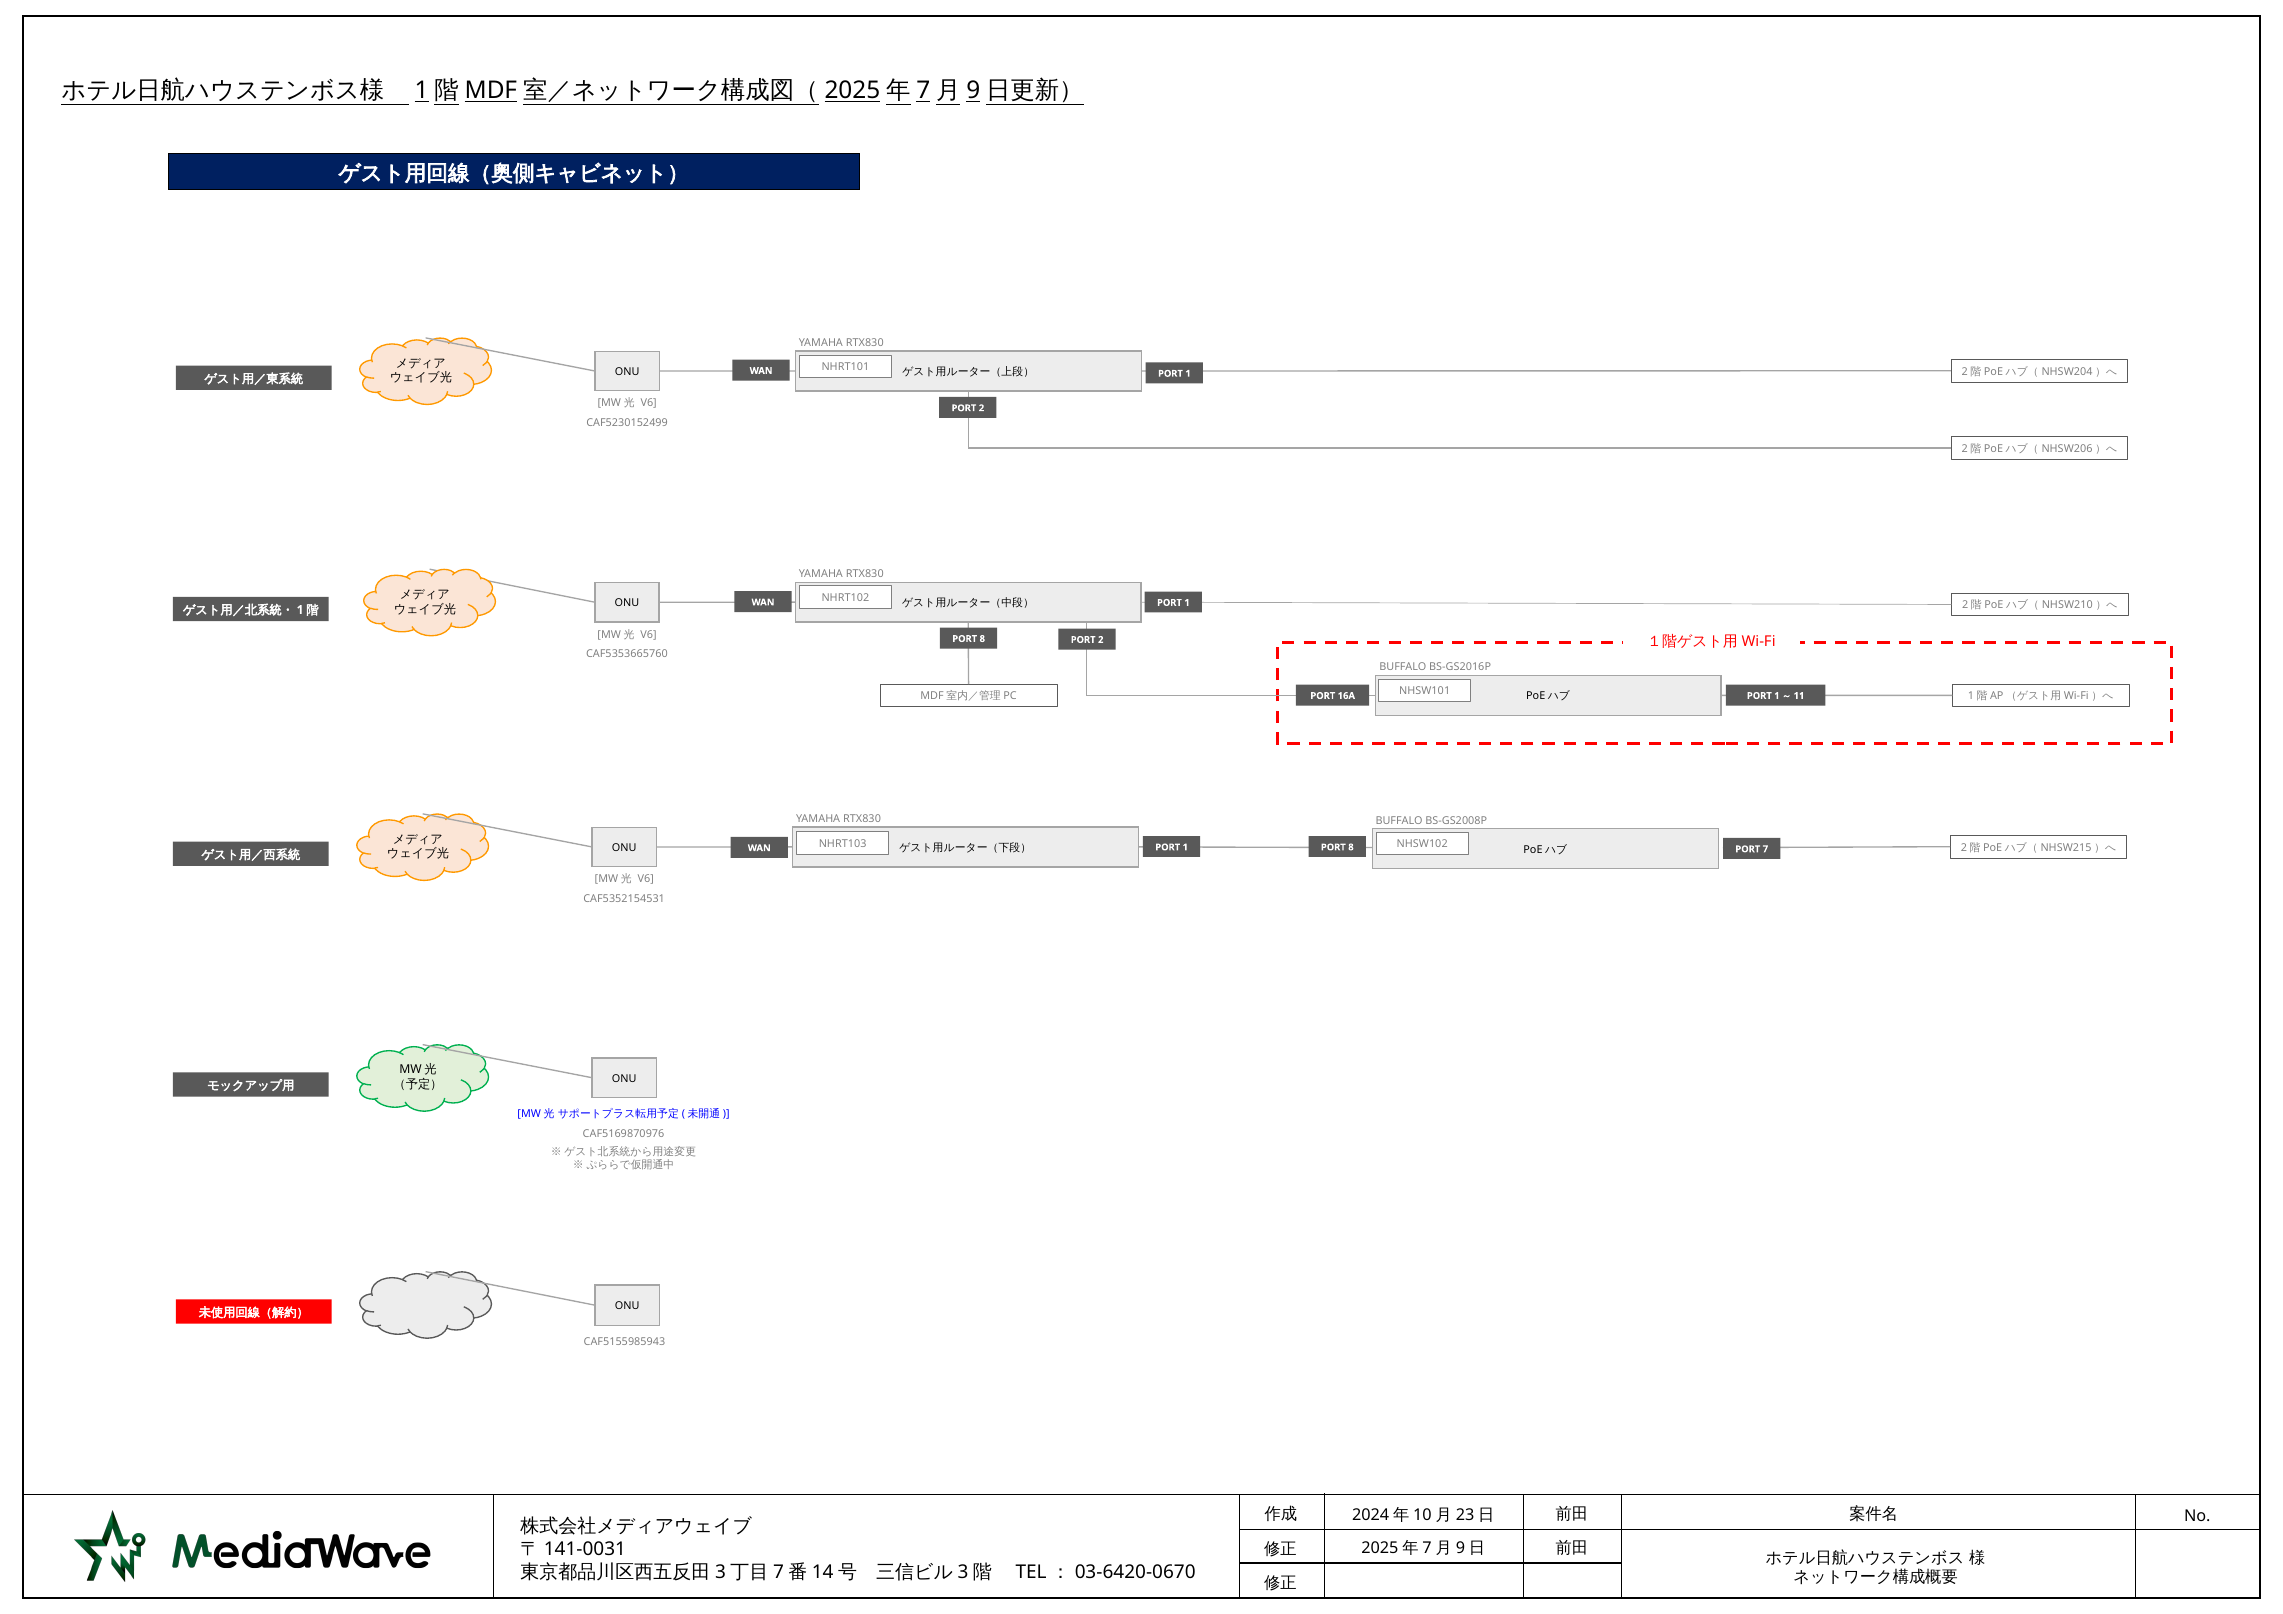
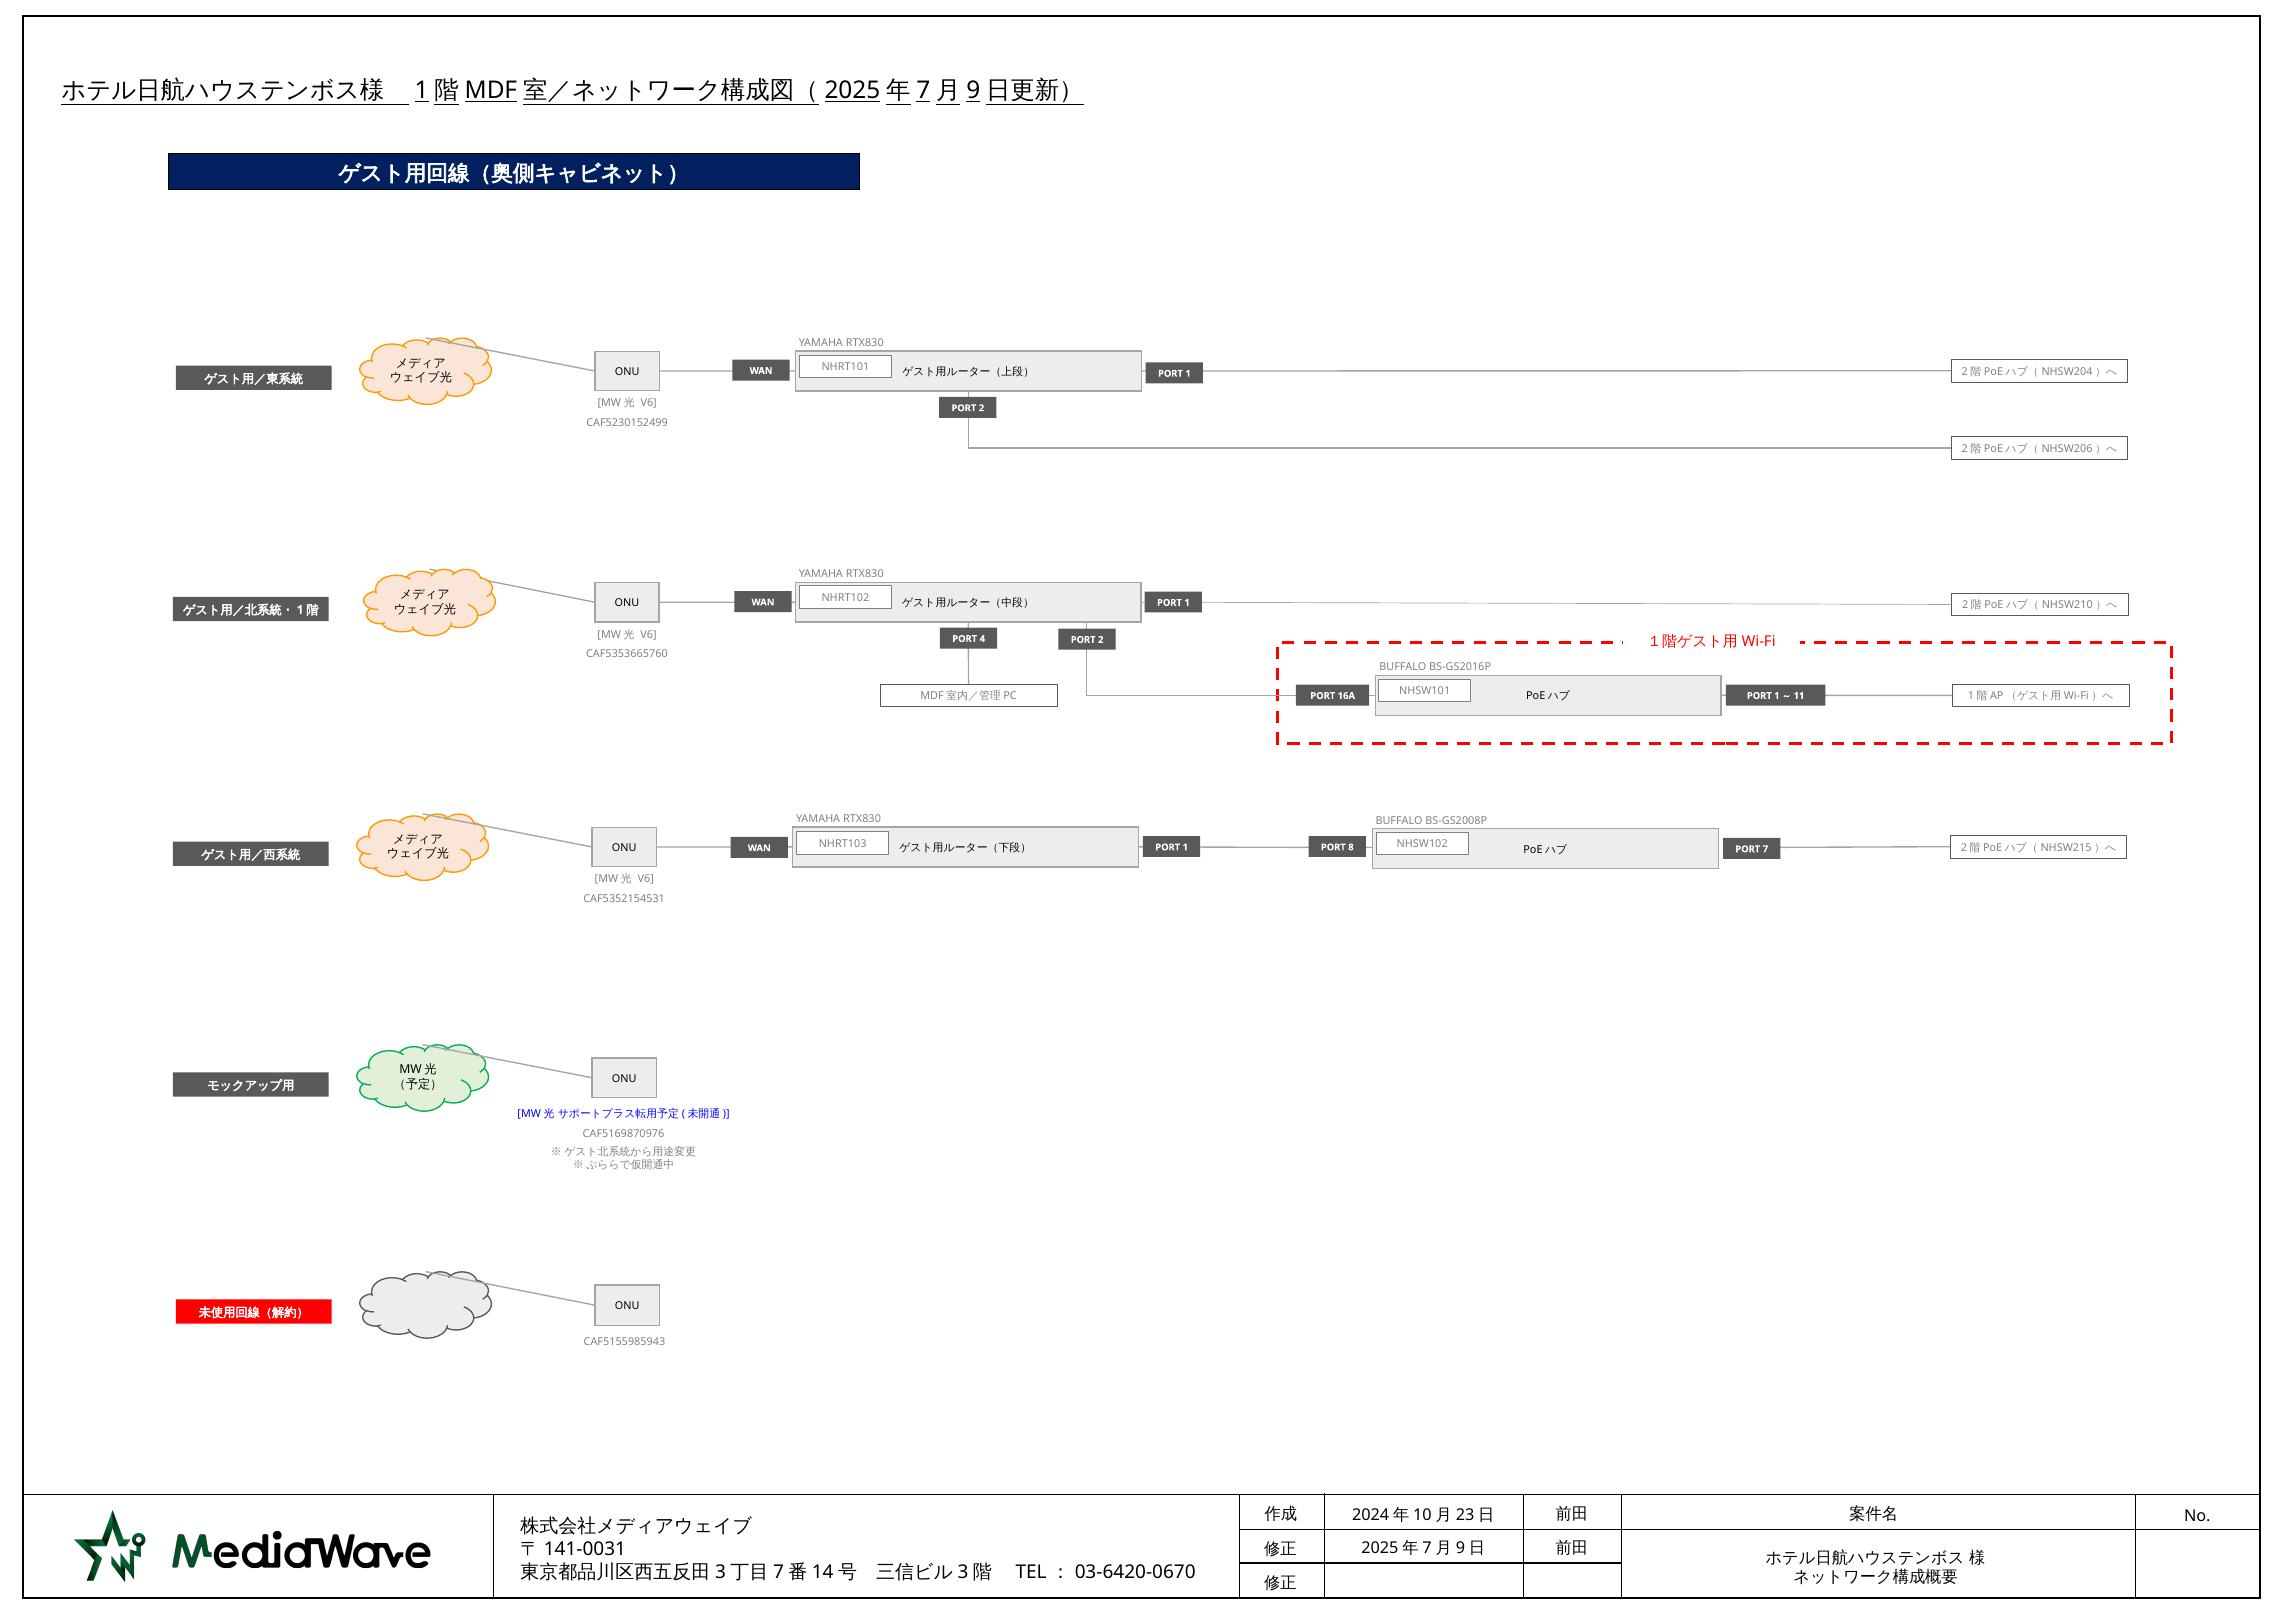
8: 8 -> 4 (982, 639)
